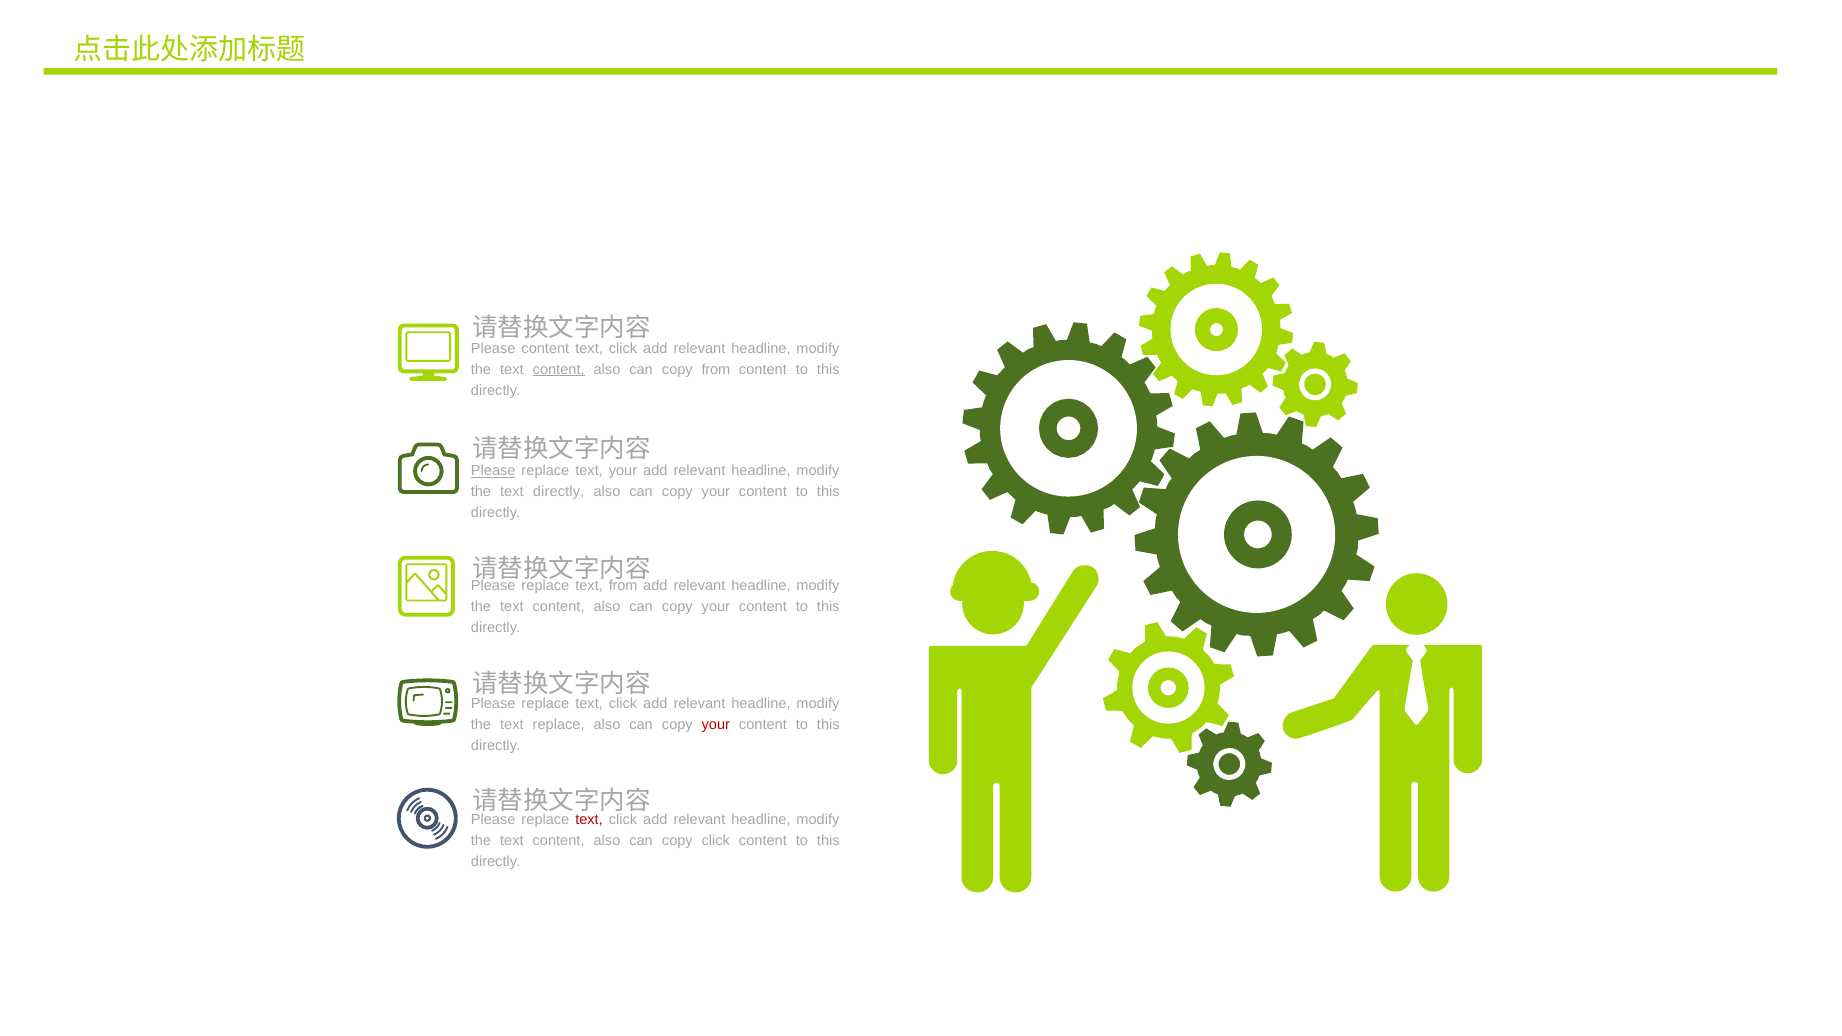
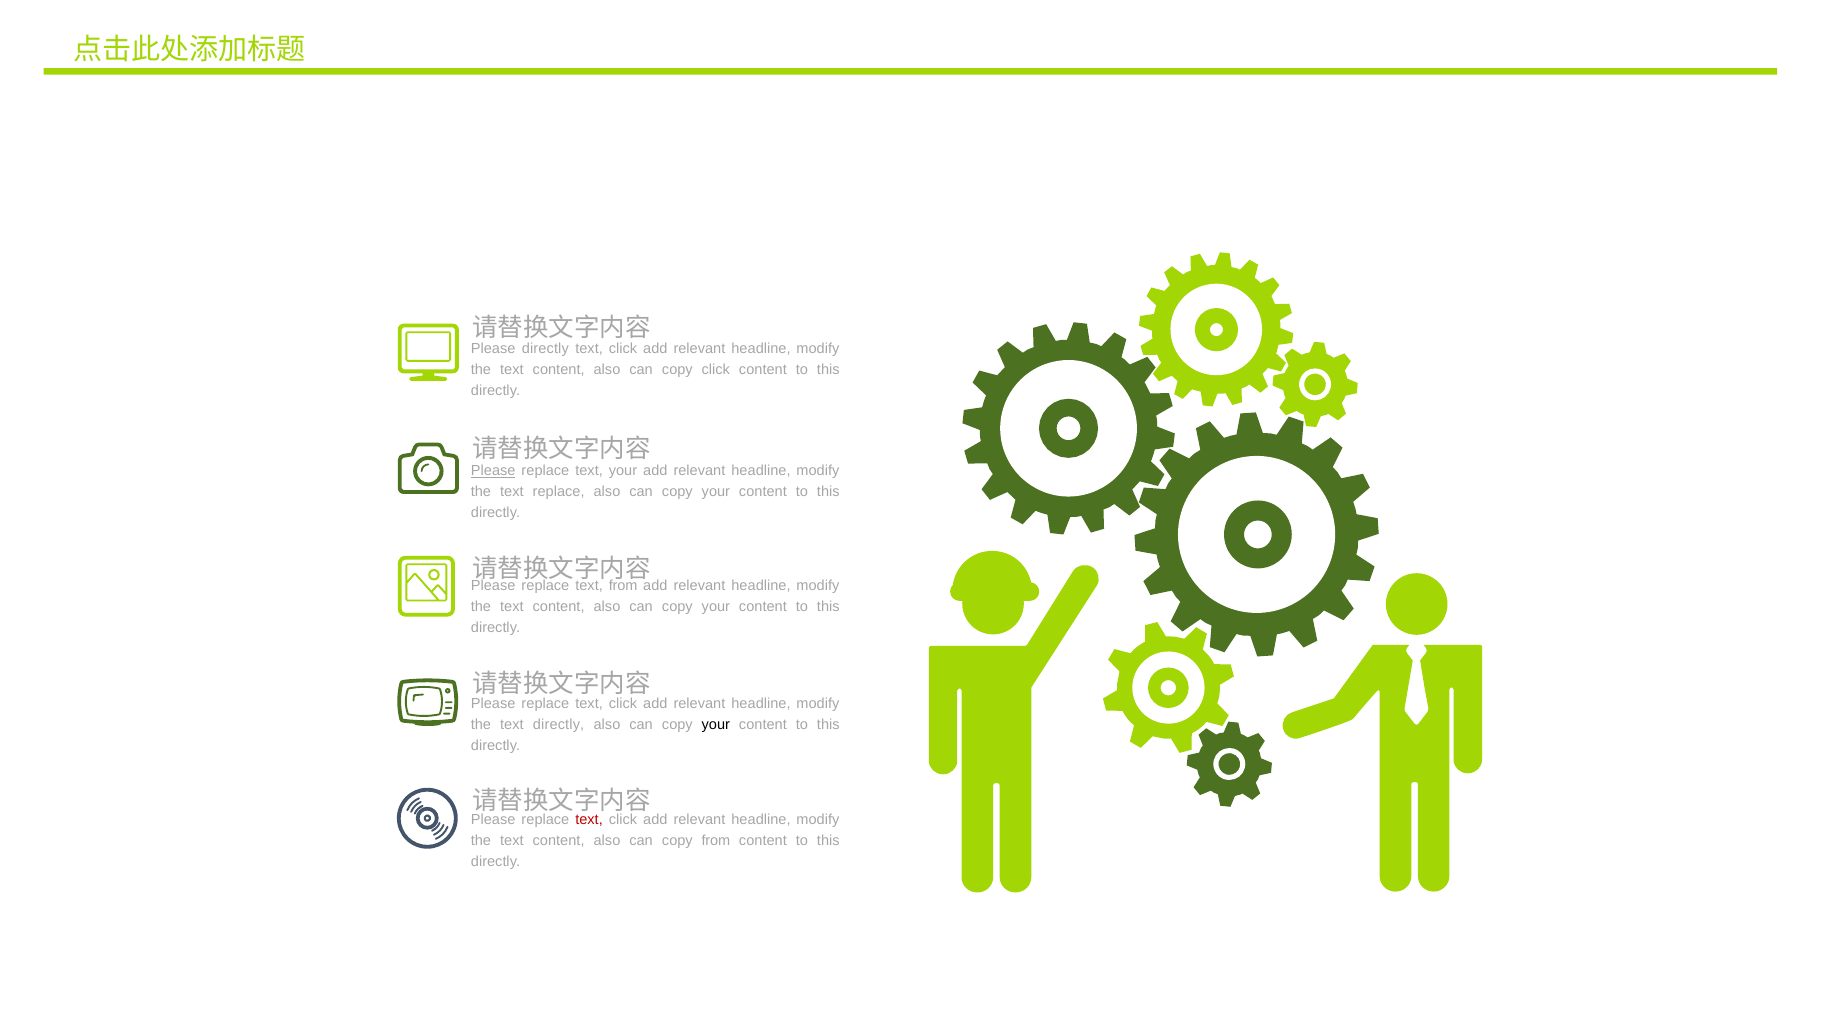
Please content: content -> directly (545, 349)
content underline: present -> none (559, 370)
copy from: from -> click (716, 370)
text directly: directly -> replace (559, 492)
text replace: replace -> directly (559, 724)
your colour: red -> black (716, 724)
copy click: click -> from (716, 841)
